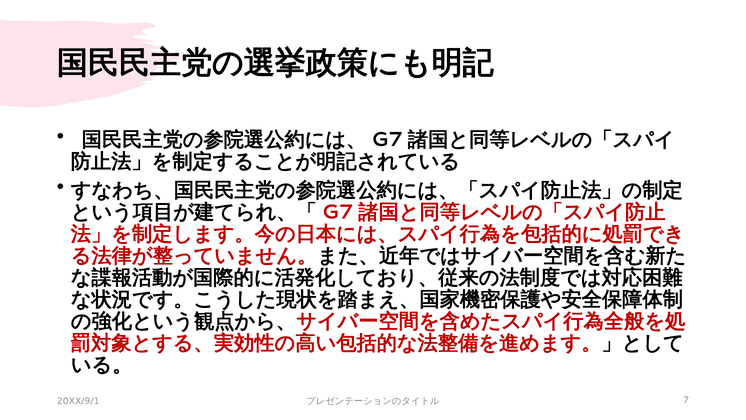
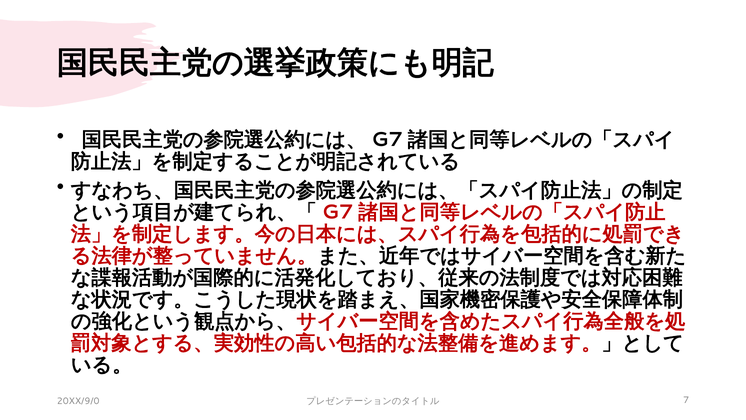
20XX/9/1: 20XX/9/1 -> 20XX/9/0 (78, 401)
